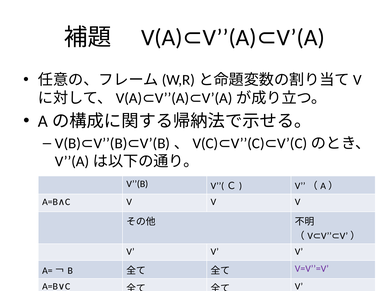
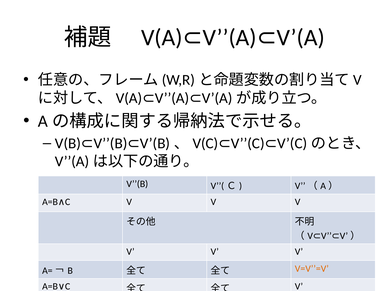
V=V’’=V colour: purple -> orange (312, 269)
